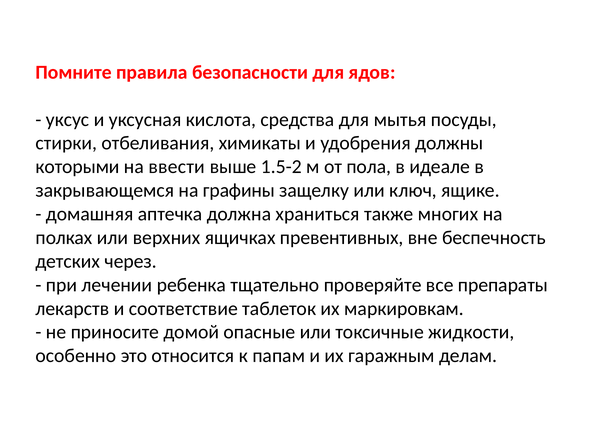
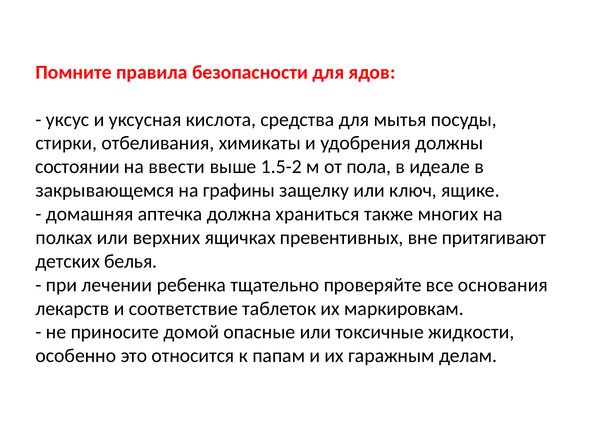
которыми: которыми -> состоянии (78, 167)
беспечность: беспечность -> притягивают (494, 238)
через: через -> белья (131, 261)
препараты: препараты -> основания (503, 285)
